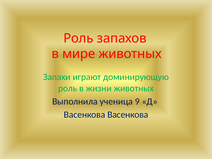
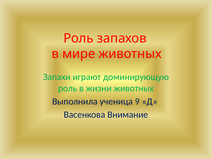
Васенкова Васенкова: Васенкова -> Внимание (128, 115)
